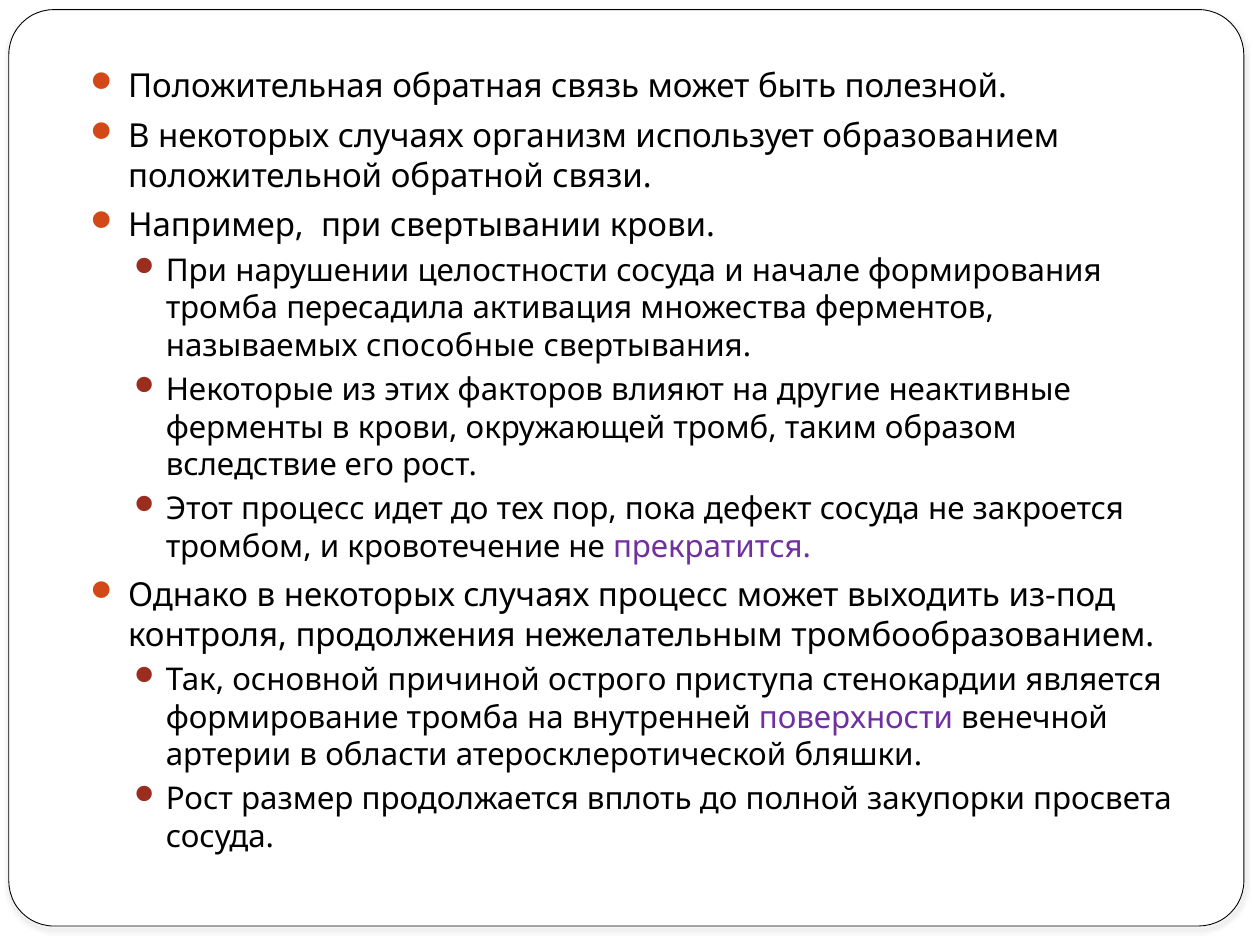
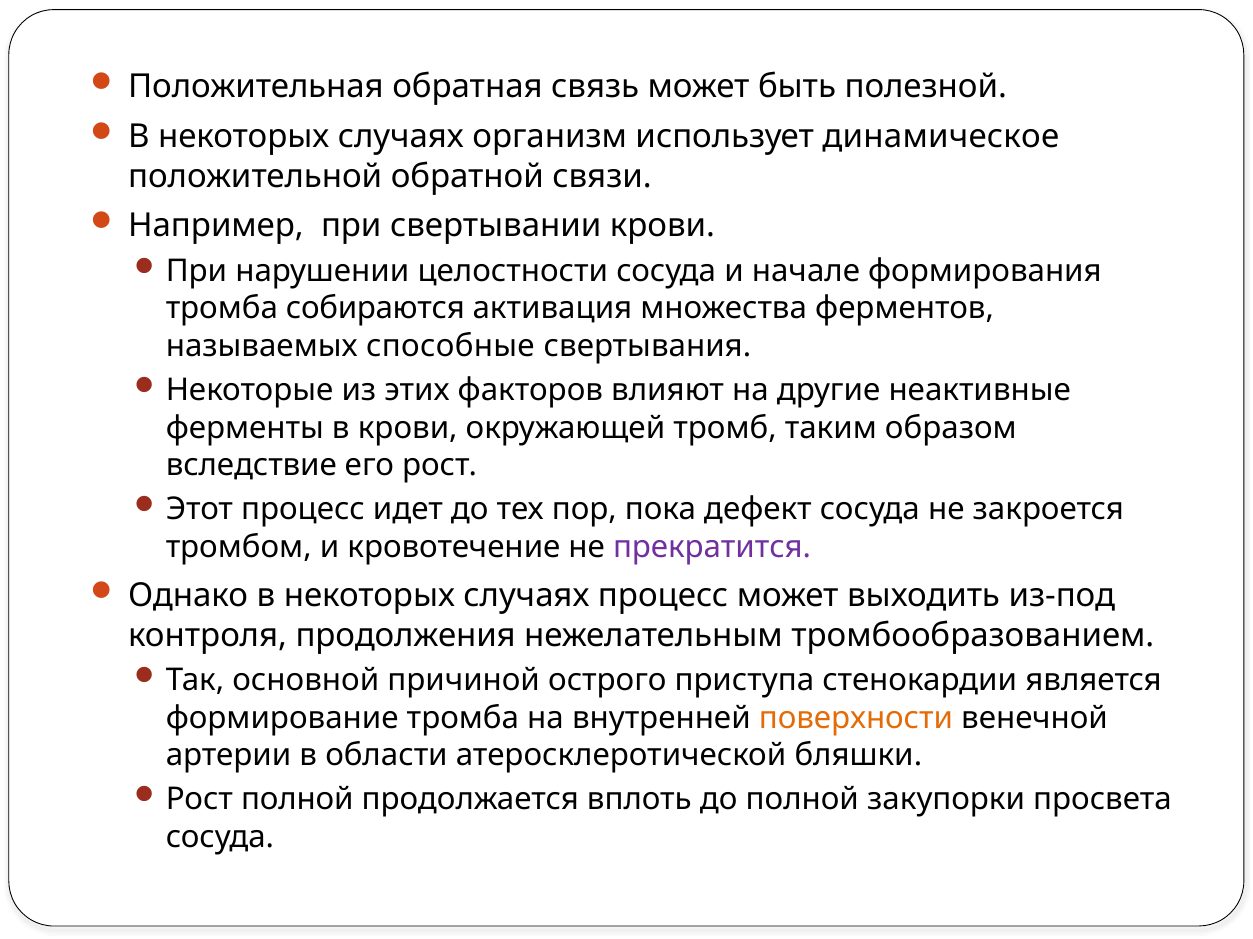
образованием: образованием -> динамическое (941, 137)
пересадила: пересадила -> собираются (375, 309)
поверхности colour: purple -> orange (856, 718)
Рост размер: размер -> полной (297, 800)
